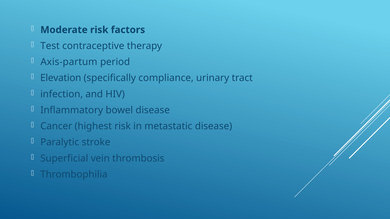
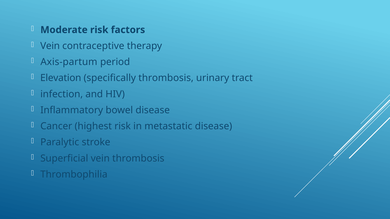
Test: Test -> Vein (50, 46)
specifically compliance: compliance -> thrombosis (166, 78)
